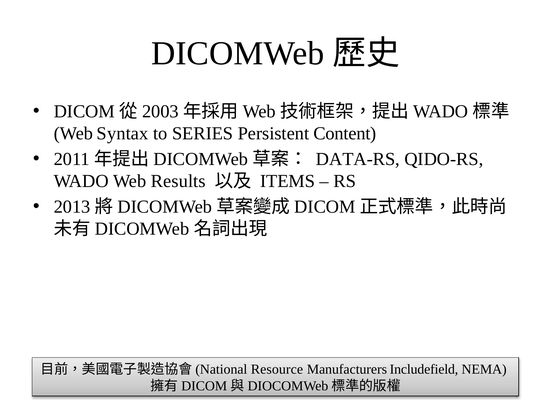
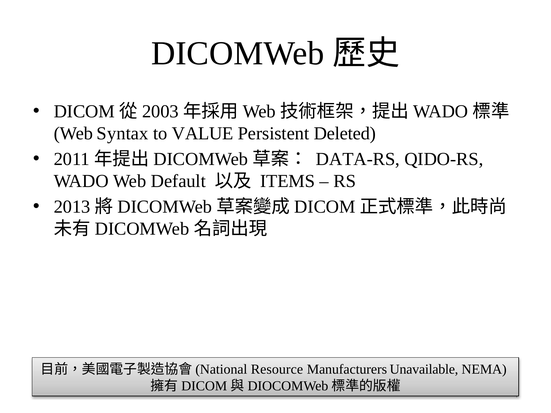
SERIES: SERIES -> VALUE (203, 134)
Content: Content -> Deleted (345, 134)
Results: Results -> Default (178, 181)
Includefield: Includefield -> Unavailable (424, 370)
